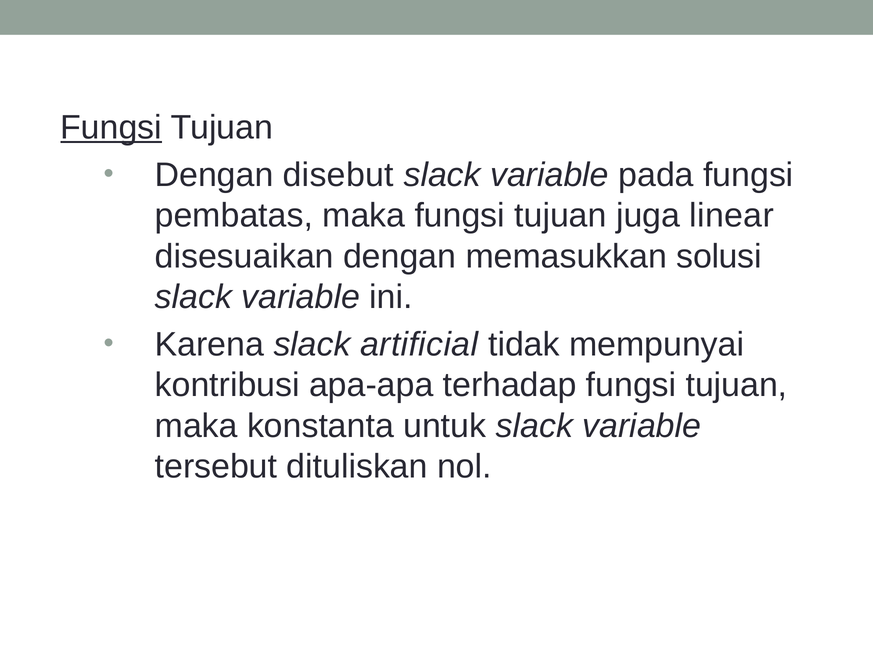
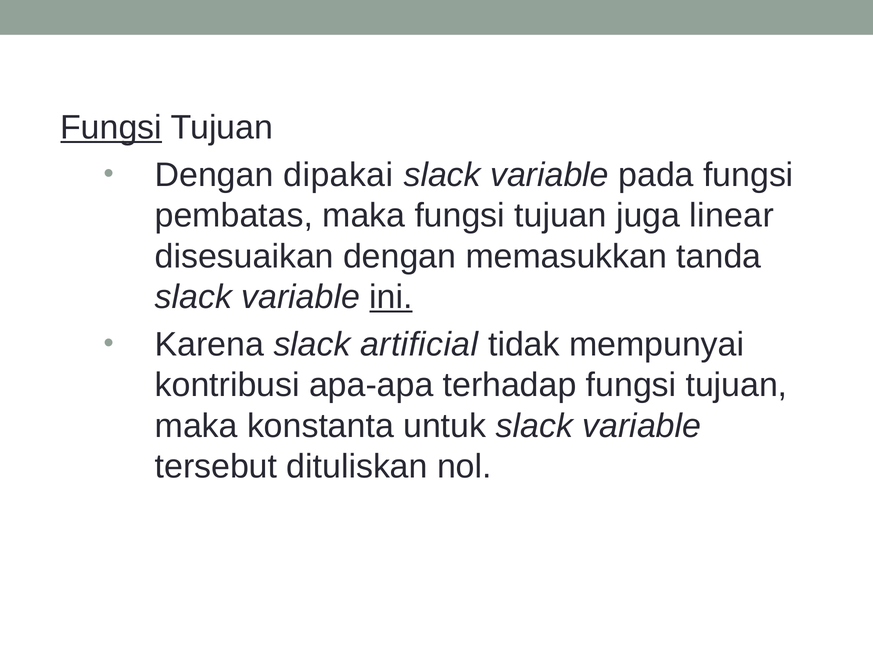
disebut: disebut -> dipakai (338, 175)
solusi: solusi -> tanda (719, 256)
ini underline: none -> present (391, 297)
